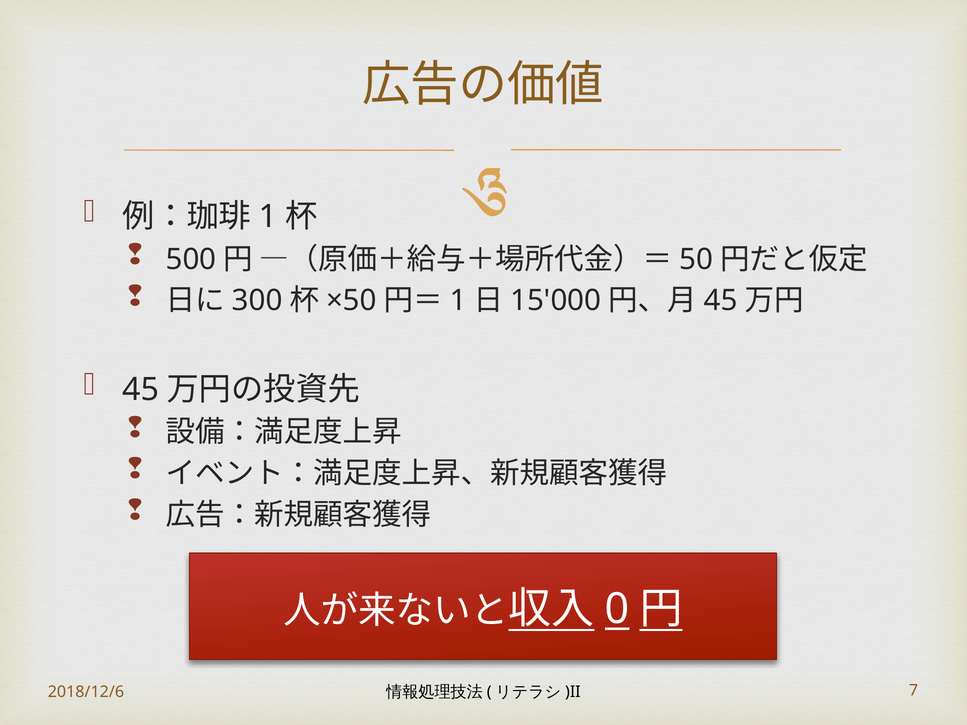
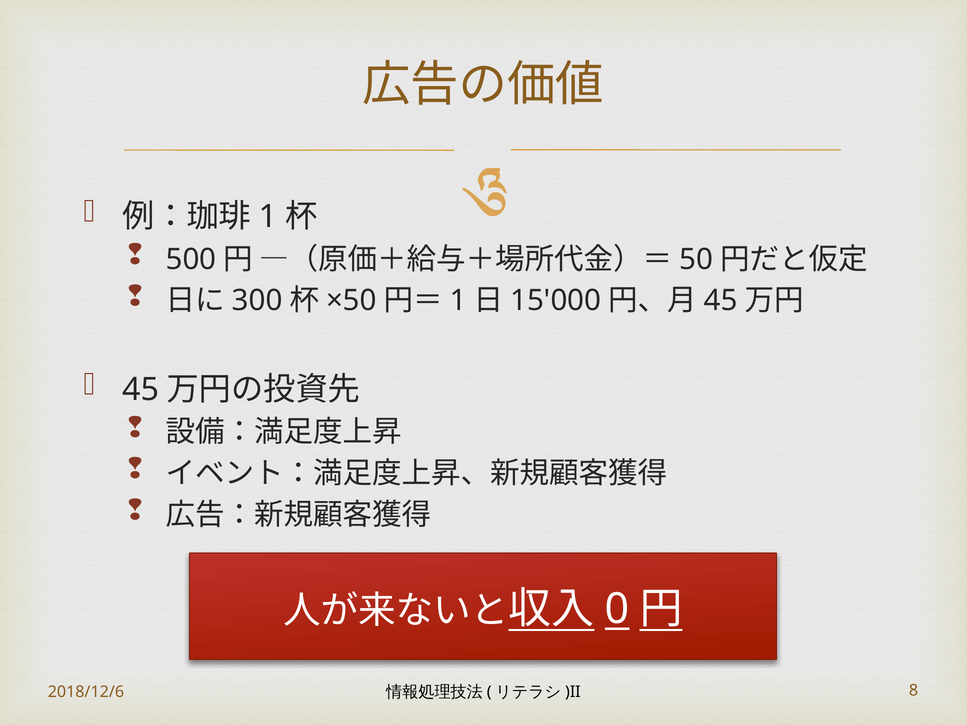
7: 7 -> 8 (914, 691)
